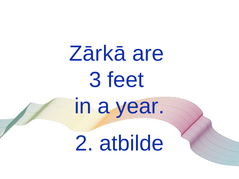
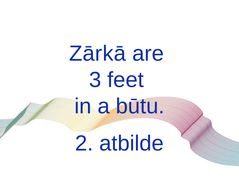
year: year -> būtu (140, 106)
